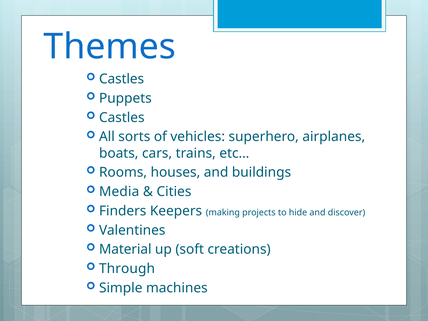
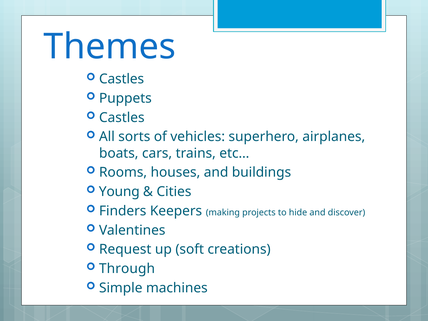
Media: Media -> Young (119, 192)
Material: Material -> Request (125, 249)
